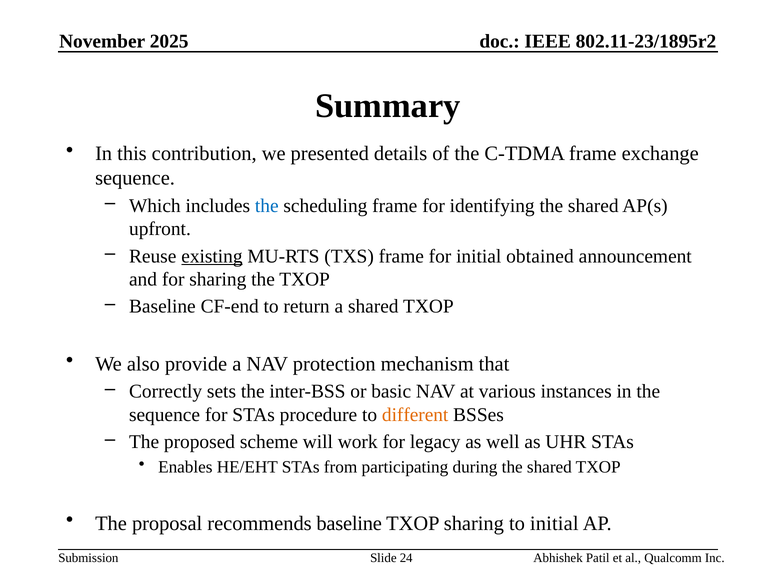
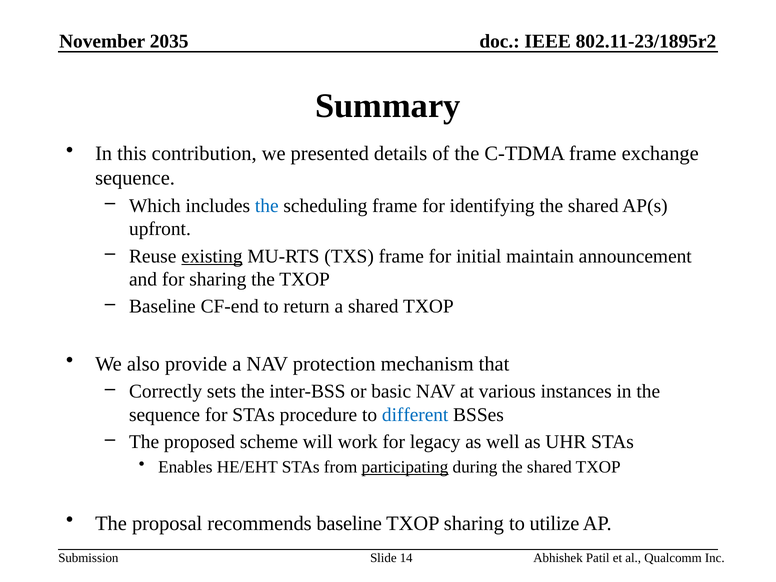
2025: 2025 -> 2035 (169, 41)
obtained: obtained -> maintain (540, 256)
different colour: orange -> blue (415, 415)
participating underline: none -> present (405, 467)
to initial: initial -> utilize (554, 523)
24: 24 -> 14 (406, 558)
